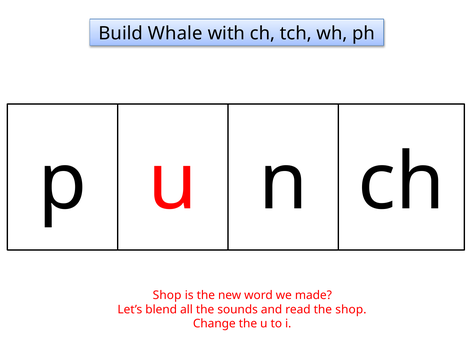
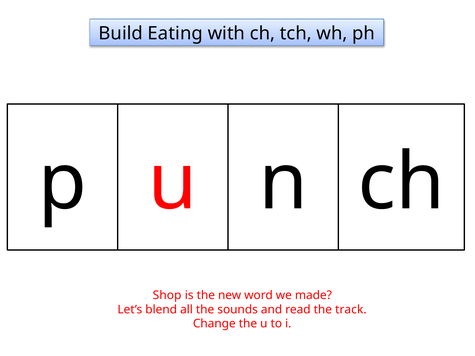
Whale: Whale -> Eating (175, 34)
the shop: shop -> track (351, 310)
